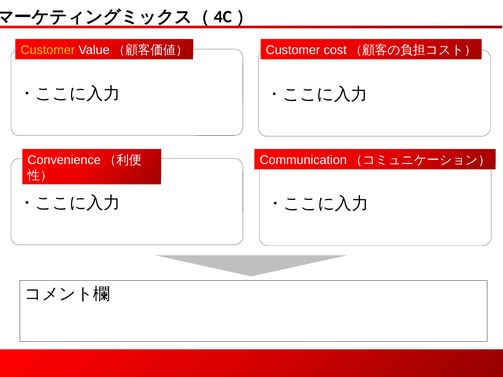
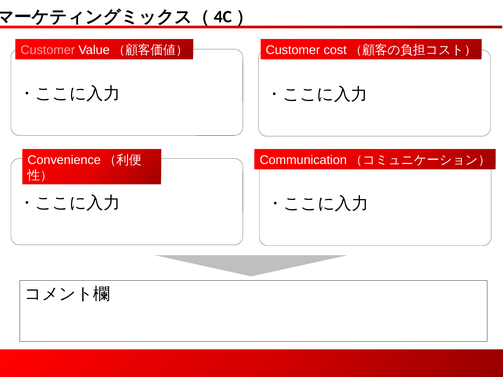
Customer colour: yellow -> pink (48, 50)
